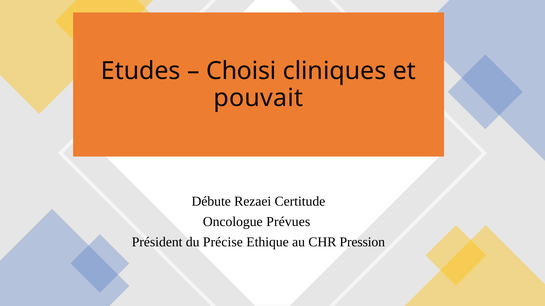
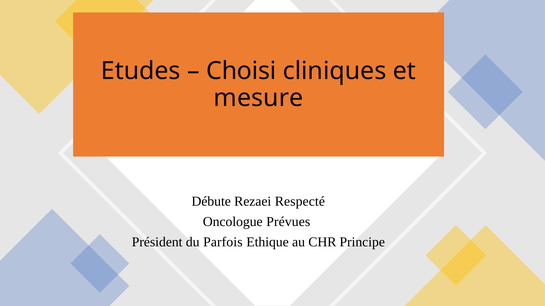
pouvait: pouvait -> mesure (258, 98)
Certitude: Certitude -> Respecté (300, 202)
Précise: Précise -> Parfois (223, 243)
Pression: Pression -> Principe (362, 243)
